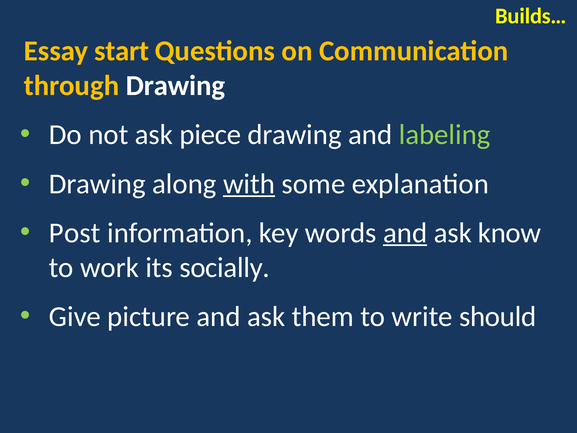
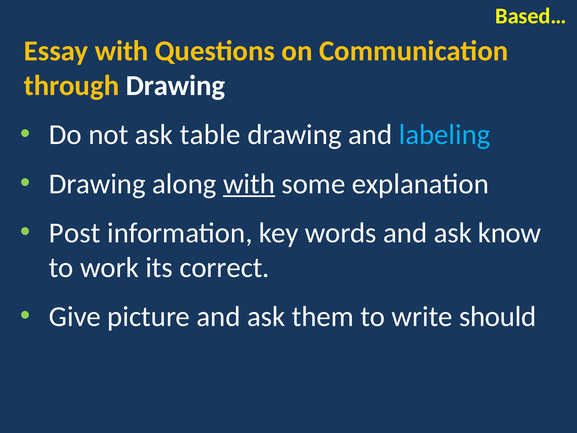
Builds…: Builds… -> Based… (531, 16)
Essay start: start -> with (122, 51)
piece: piece -> table (210, 135)
labeling colour: light green -> light blue (445, 135)
and underline: present -> none (405, 233)
socially: socially -> correct (224, 267)
